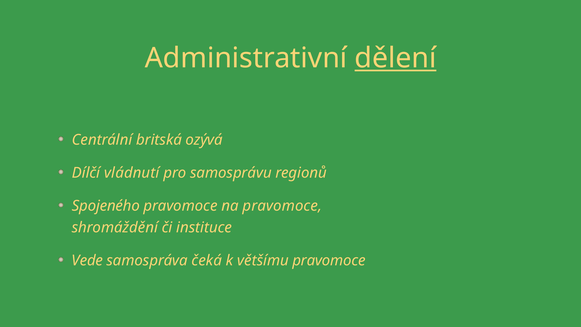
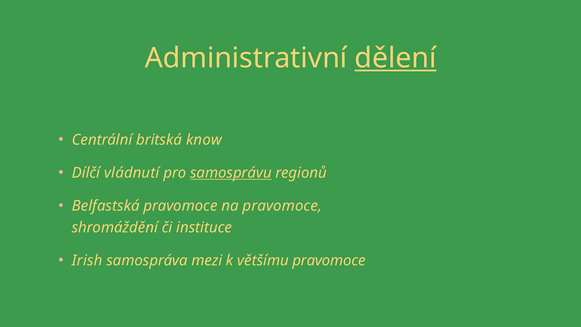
ozývá: ozývá -> know (204, 140)
samosprávu underline: none -> present (231, 173)
Spojeného: Spojeného -> Belfastská (106, 206)
Vede: Vede -> Irish (87, 261)
čeká: čeká -> mezi (207, 261)
